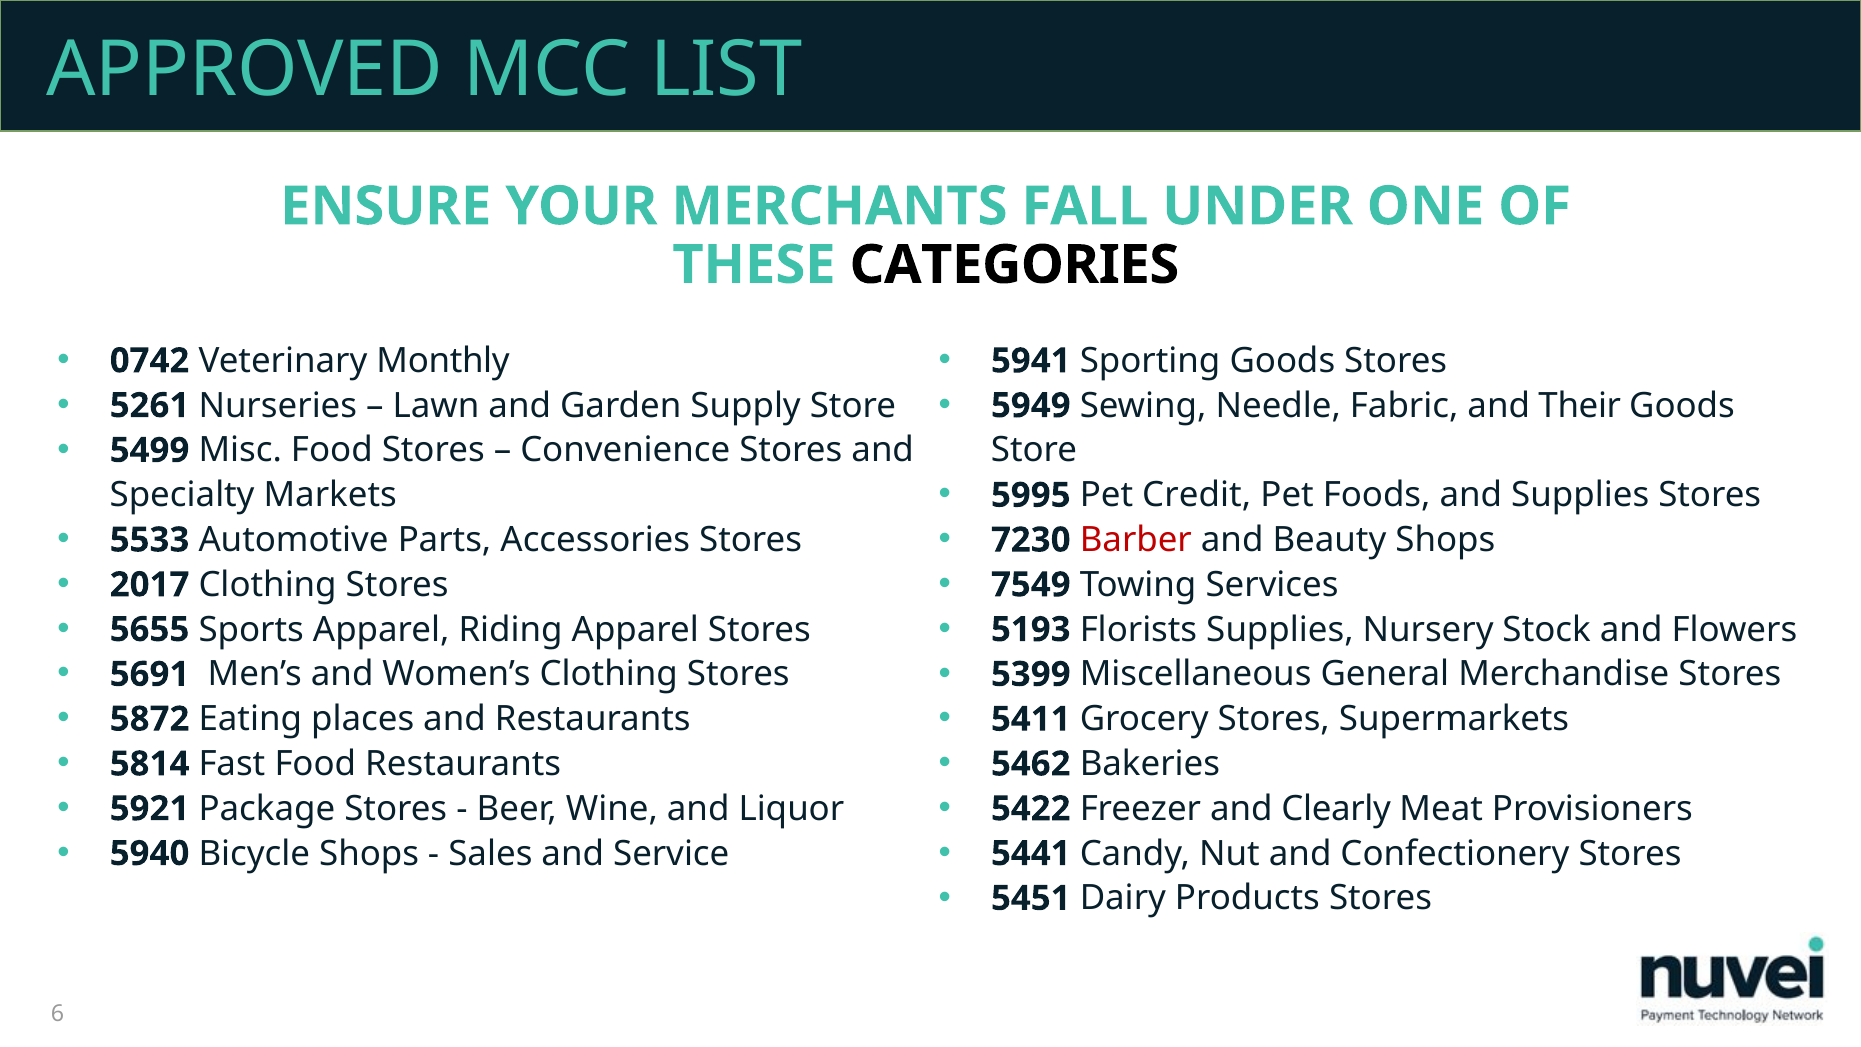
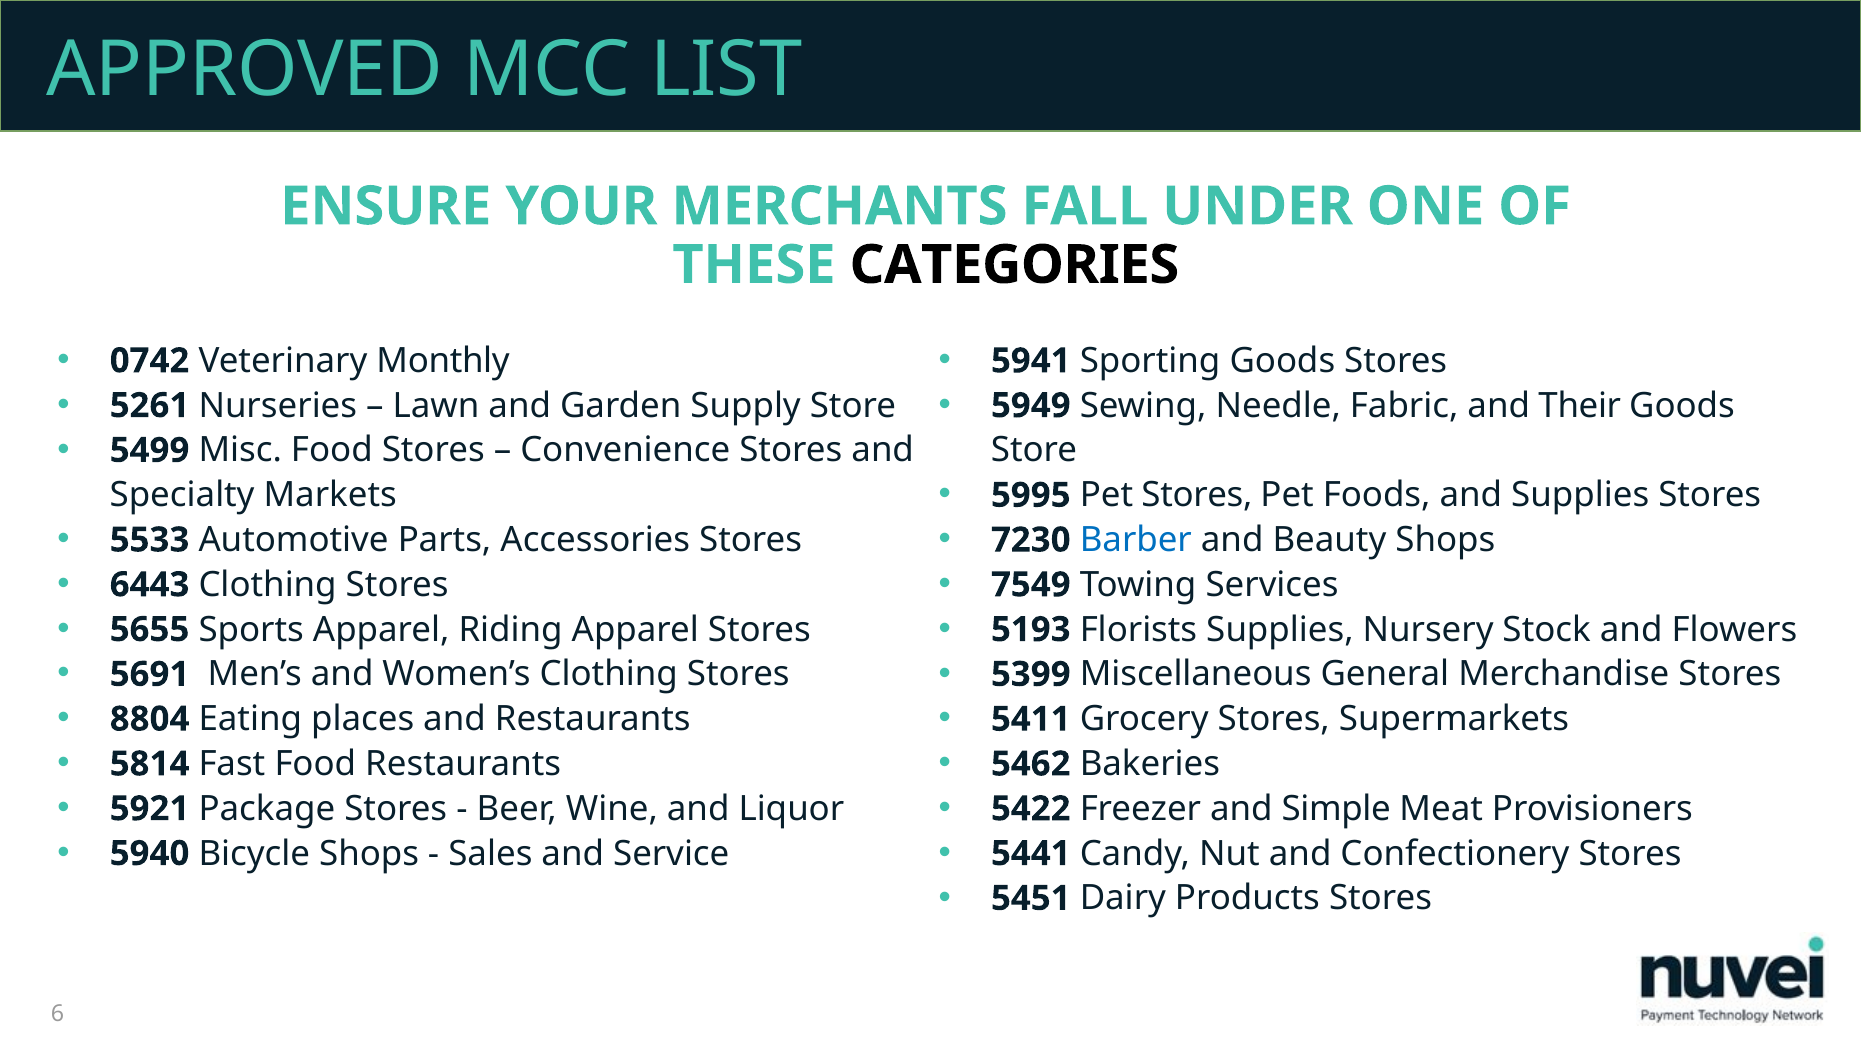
Pet Credit: Credit -> Stores (1197, 495)
Barber colour: red -> blue (1136, 540)
2017: 2017 -> 6443 (150, 585)
5872: 5872 -> 8804 (150, 719)
Clearly: Clearly -> Simple (1336, 809)
